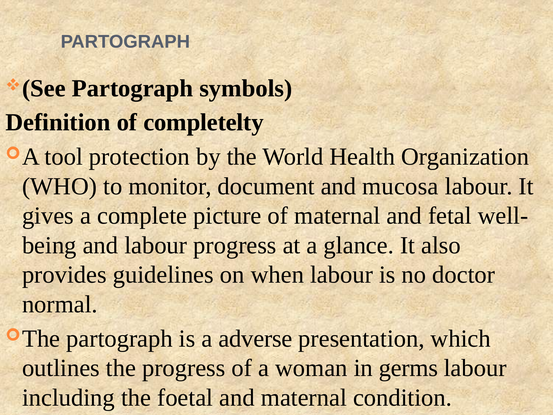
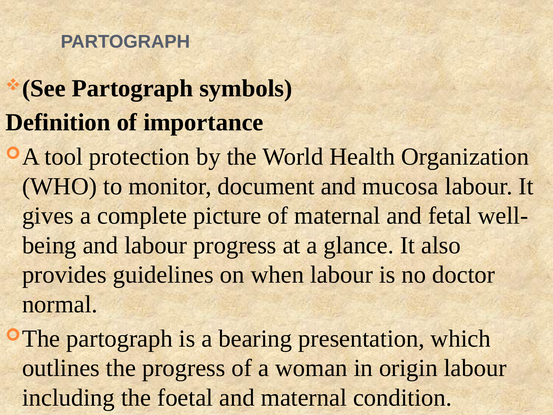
completelty: completelty -> importance (203, 122)
adverse: adverse -> bearing (255, 338)
germs: germs -> origin (408, 368)
